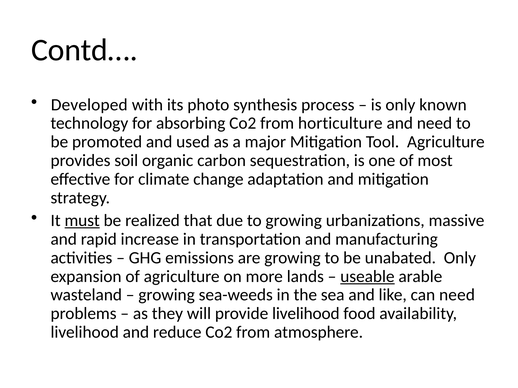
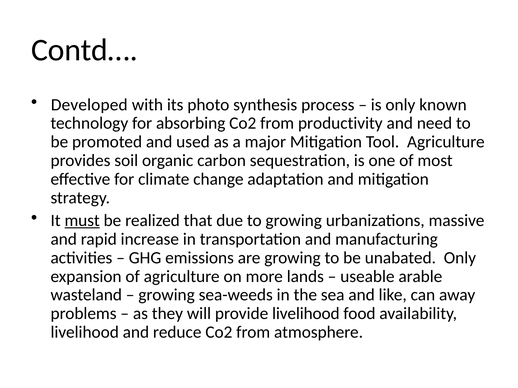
horticulture: horticulture -> productivity (340, 123)
useable underline: present -> none (367, 277)
can need: need -> away (457, 295)
